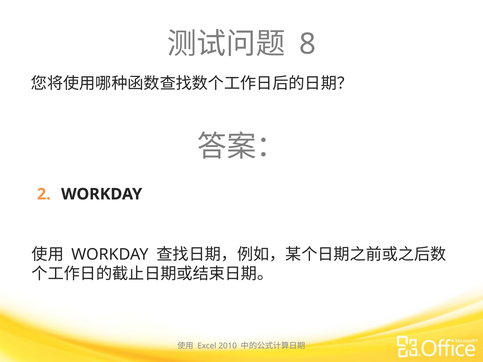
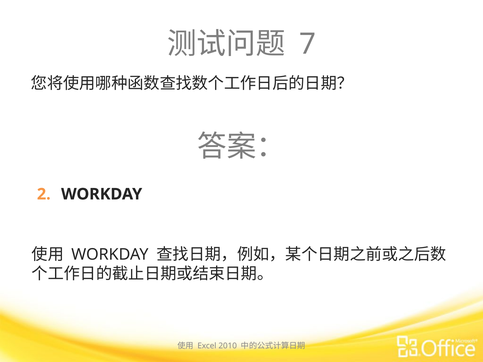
8: 8 -> 7 (307, 44)
